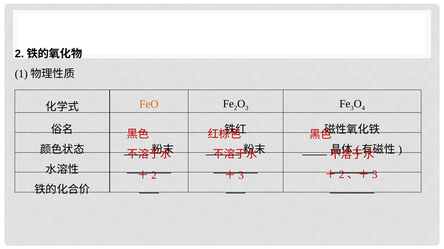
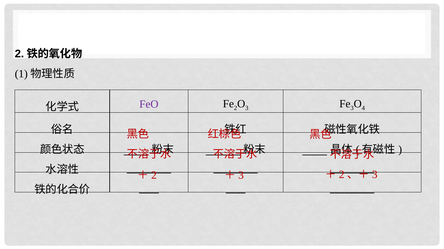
FeO colour: orange -> purple (149, 105)
